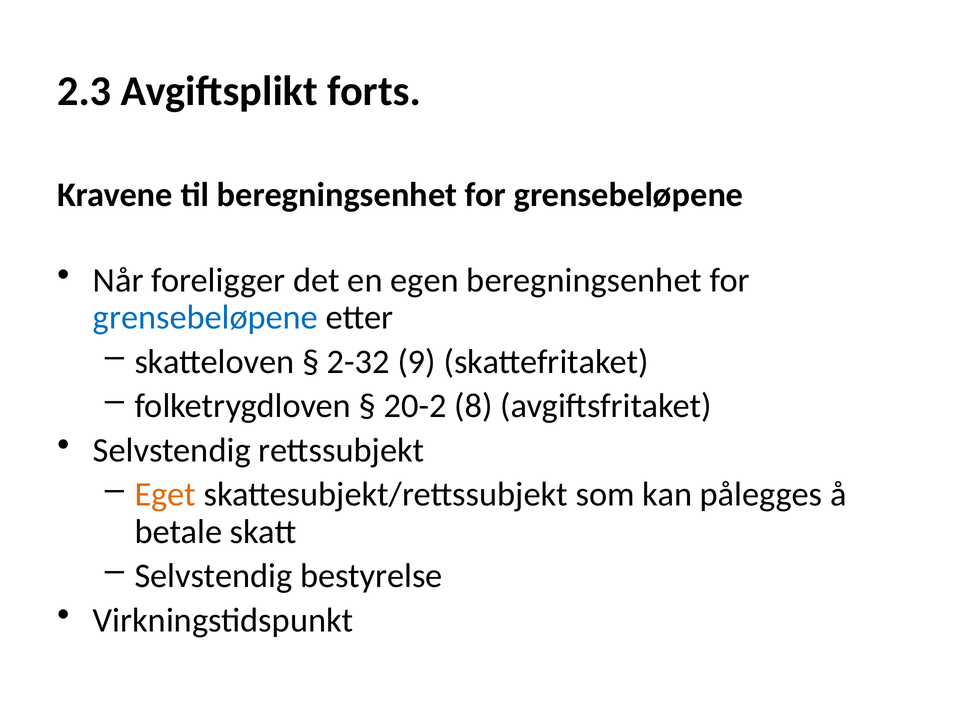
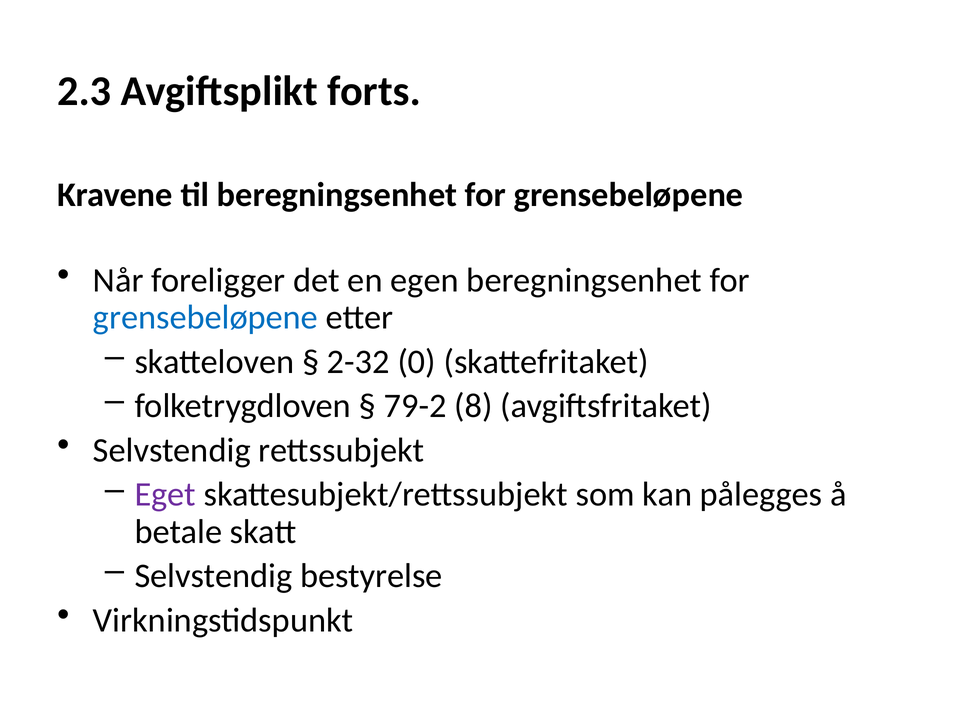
9: 9 -> 0 (417, 362)
20-2: 20-2 -> 79-2 (415, 406)
Eget colour: orange -> purple (165, 494)
